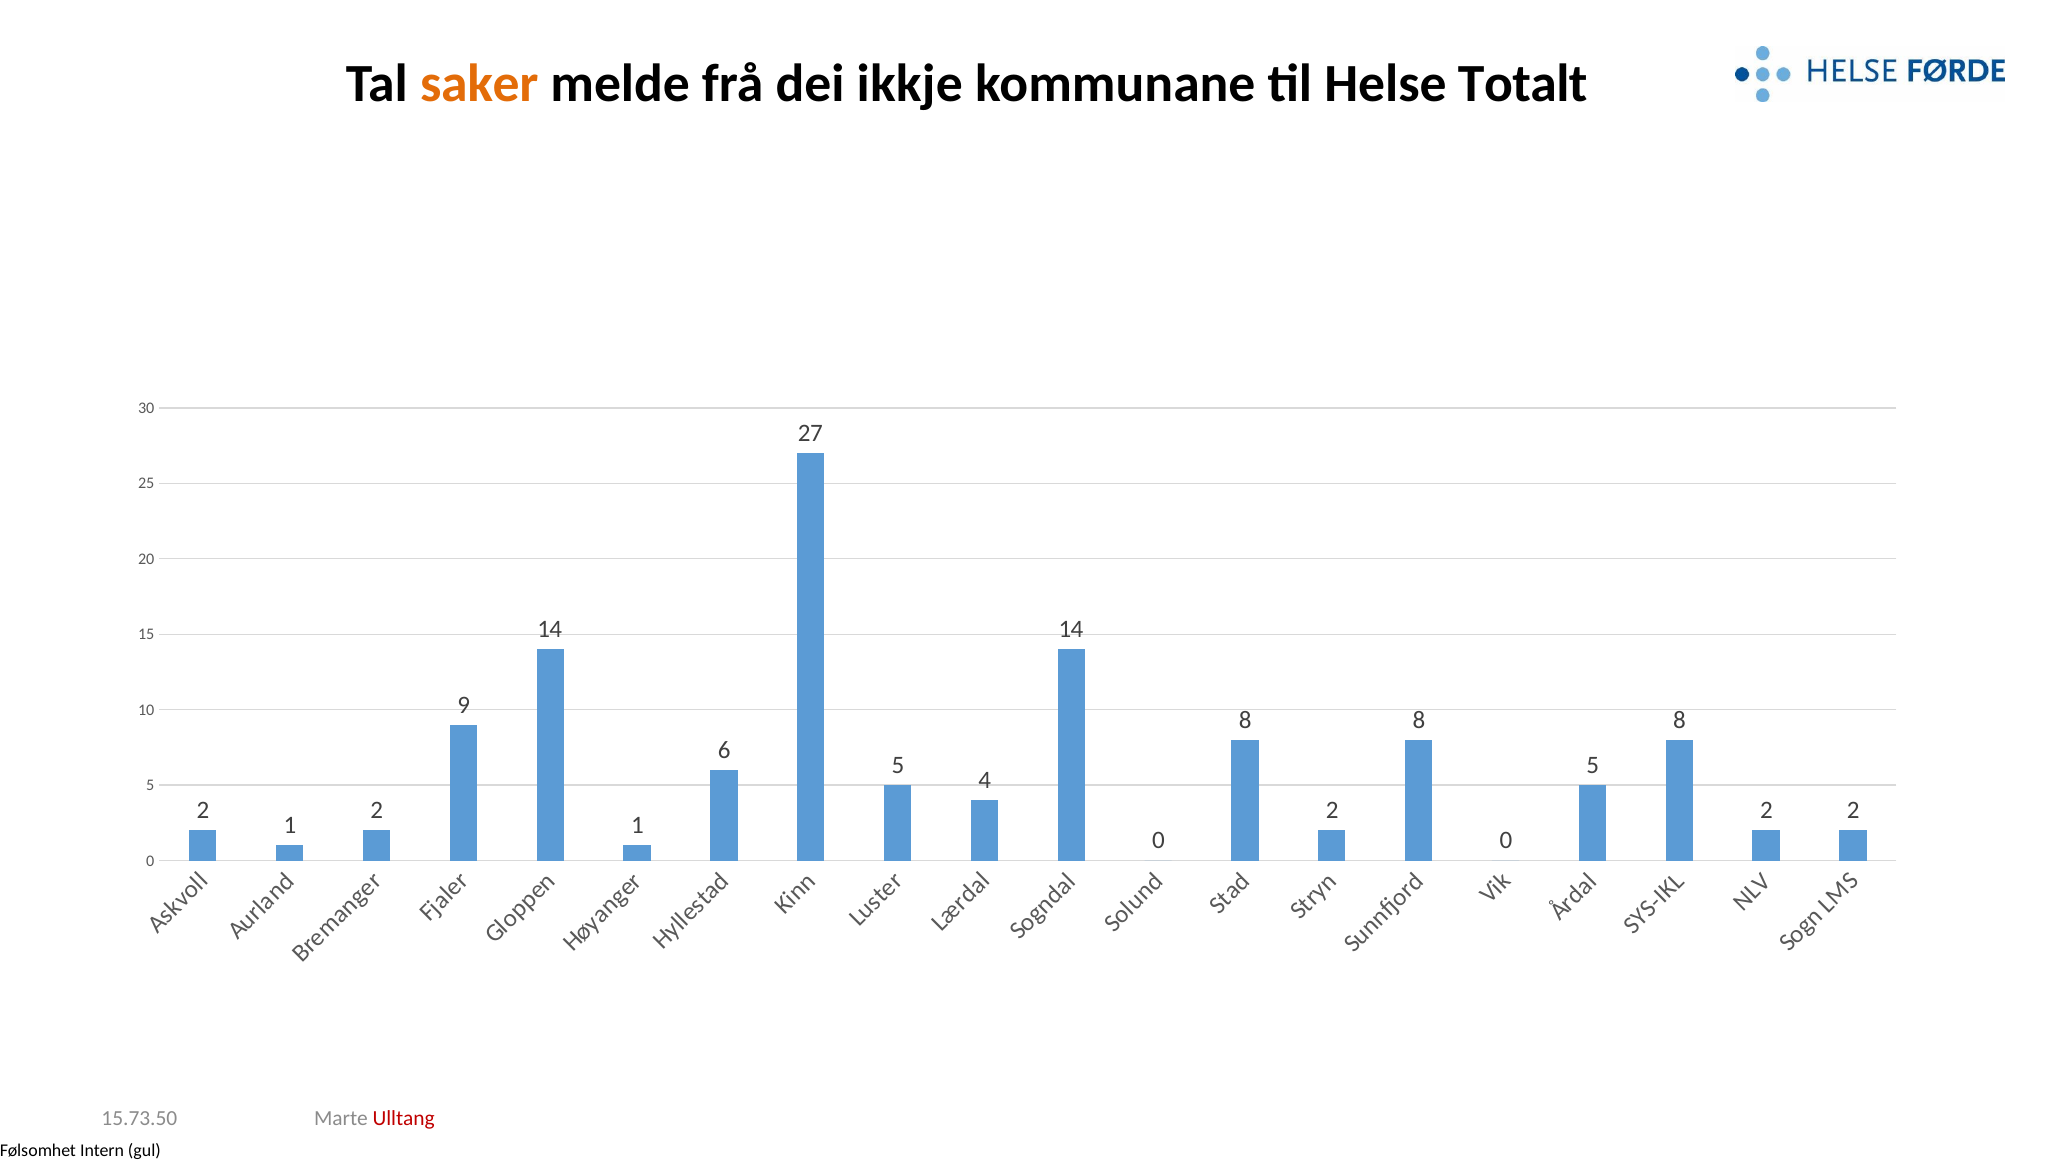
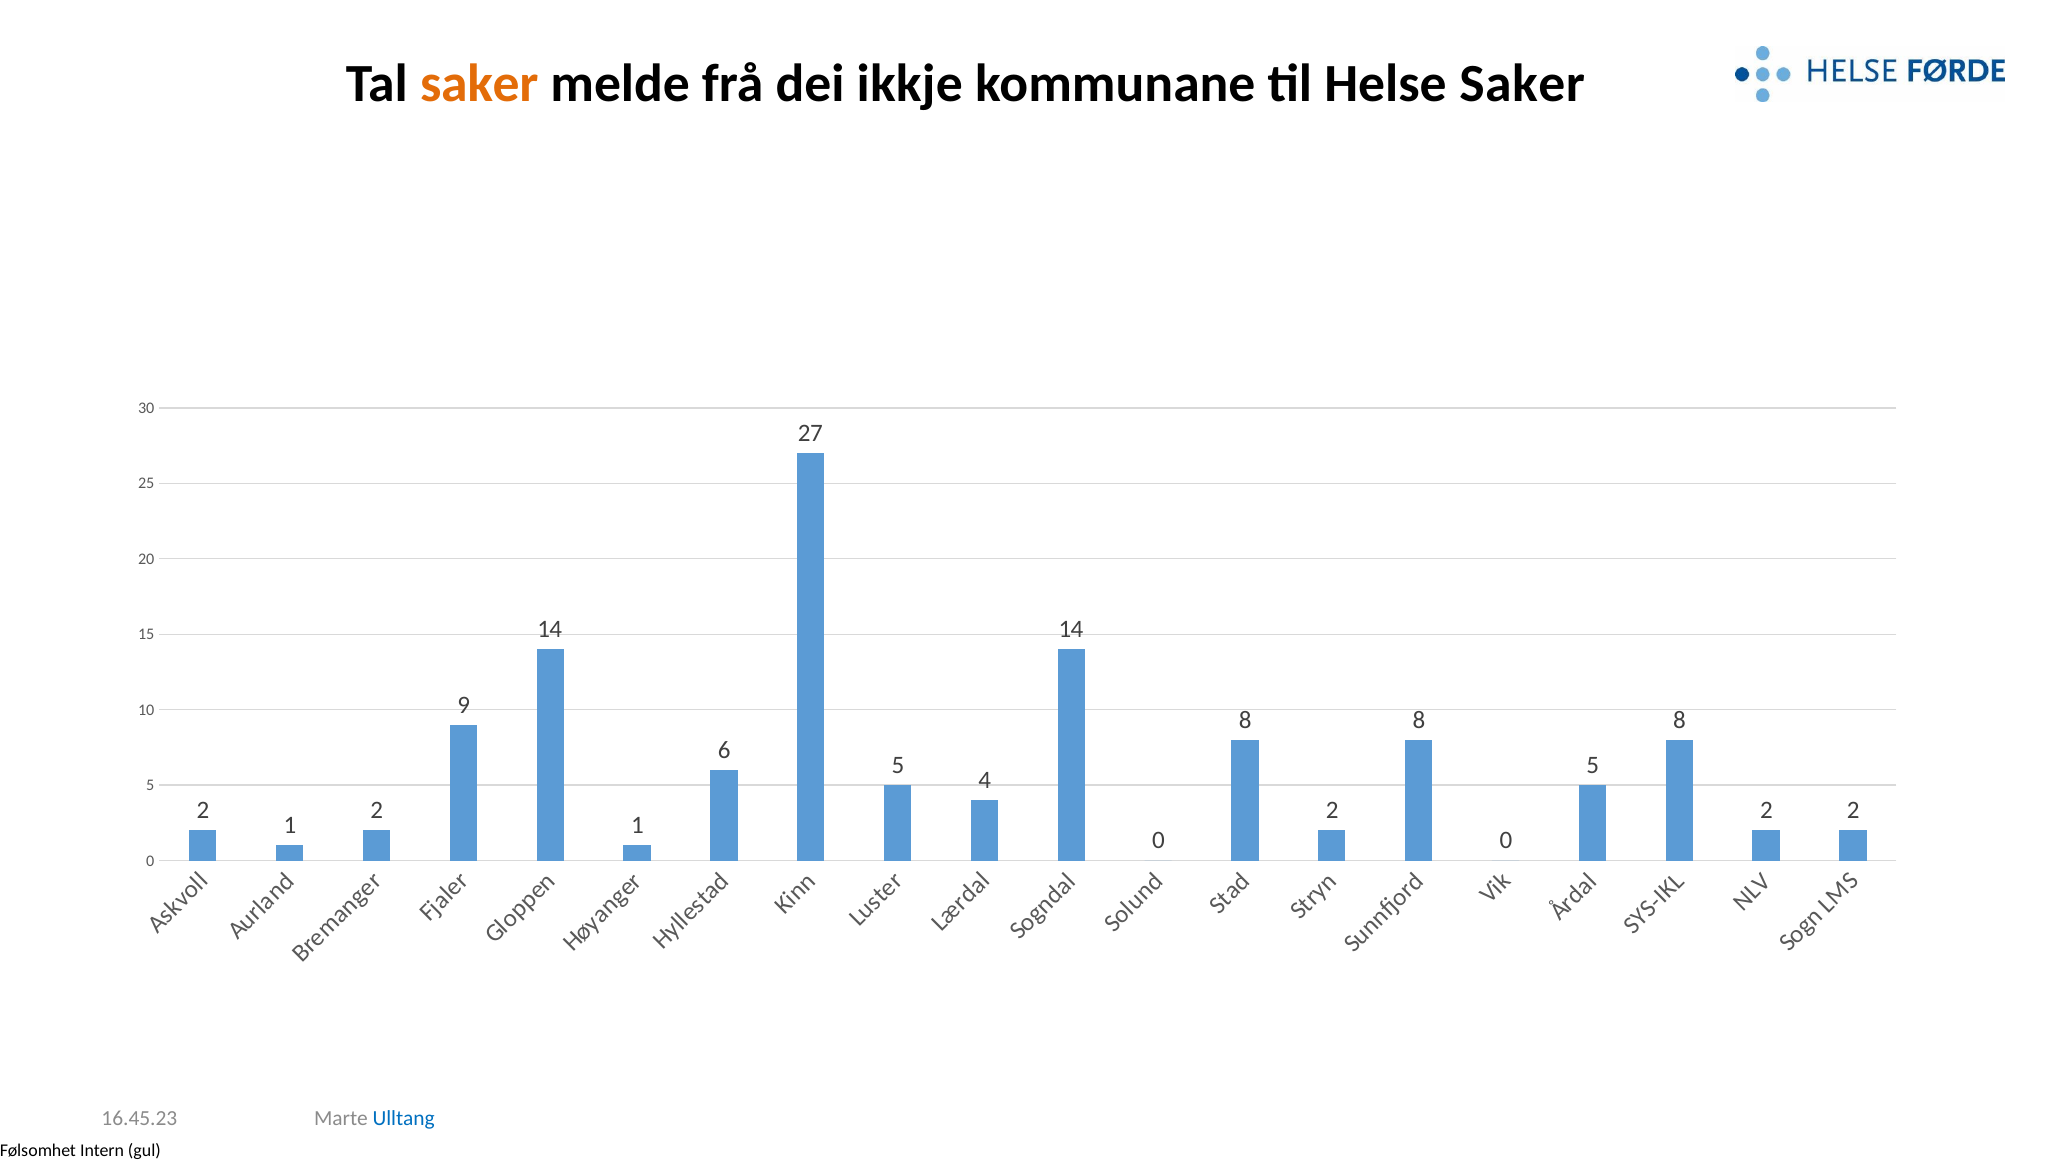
Helse Totalt: Totalt -> Saker (1522, 84)
Ulltang colour: red -> blue (404, 1118)
15.73.50: 15.73.50 -> 16.45.23 (139, 1118)
